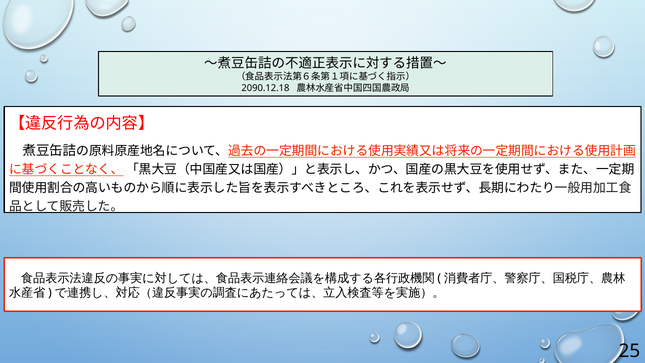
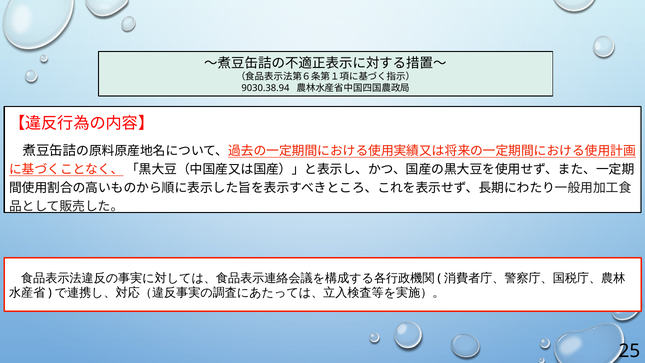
2090.12.18: 2090.12.18 -> 9030.38.94 (265, 88)
